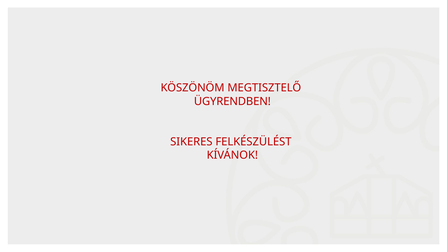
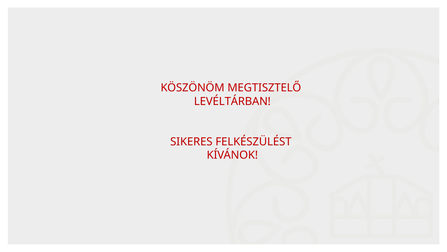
ÜGYRENDBEN: ÜGYRENDBEN -> LEVÉLTÁRBAN (232, 101)
